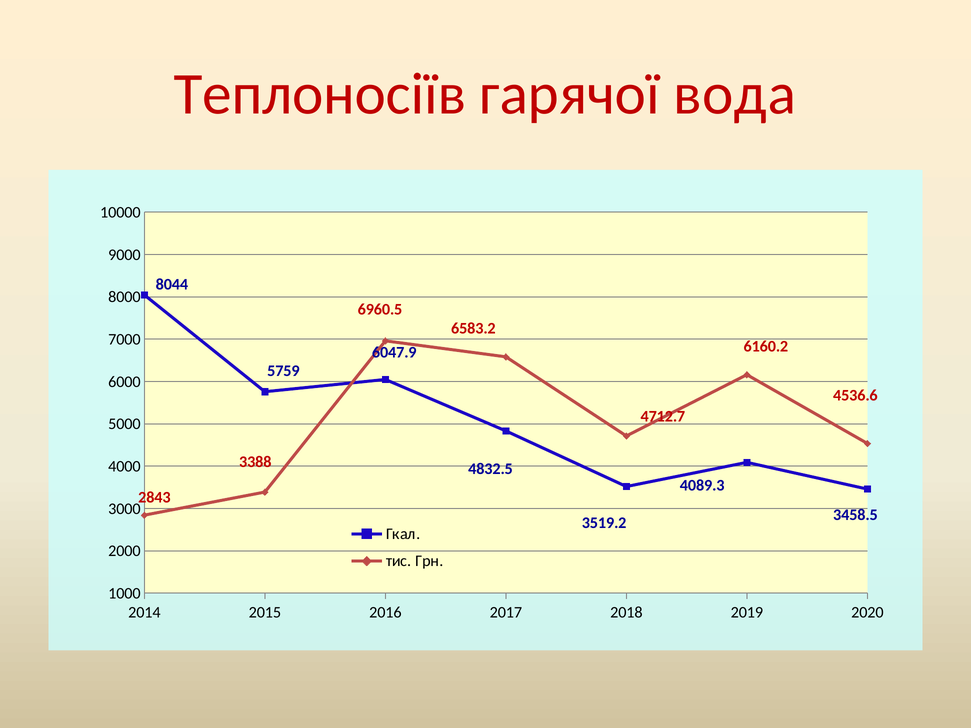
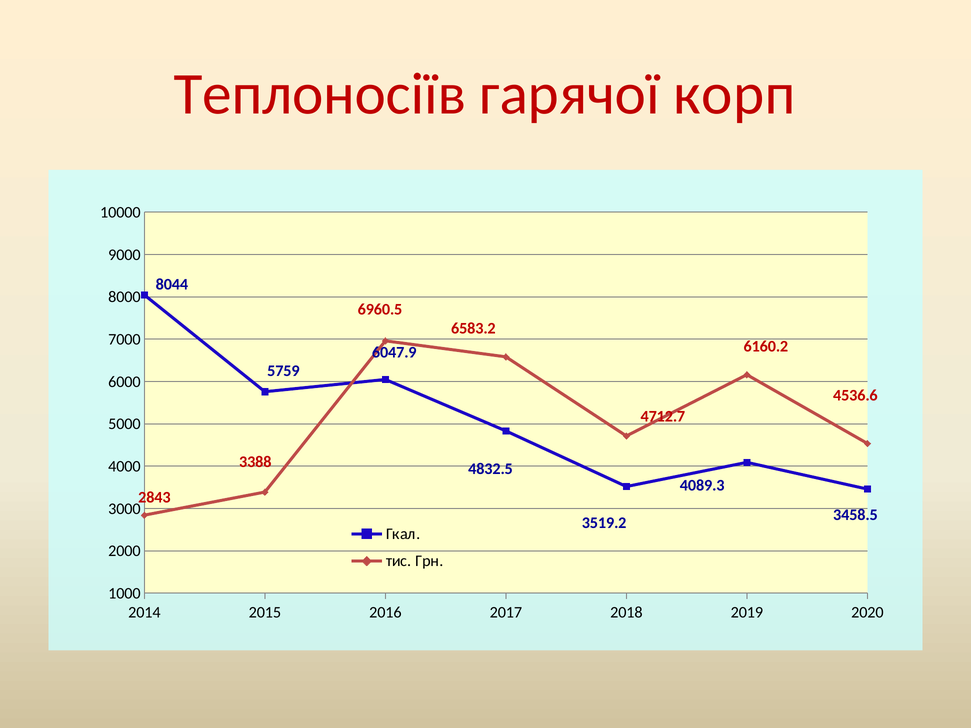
вода: вода -> корп (735, 94)
